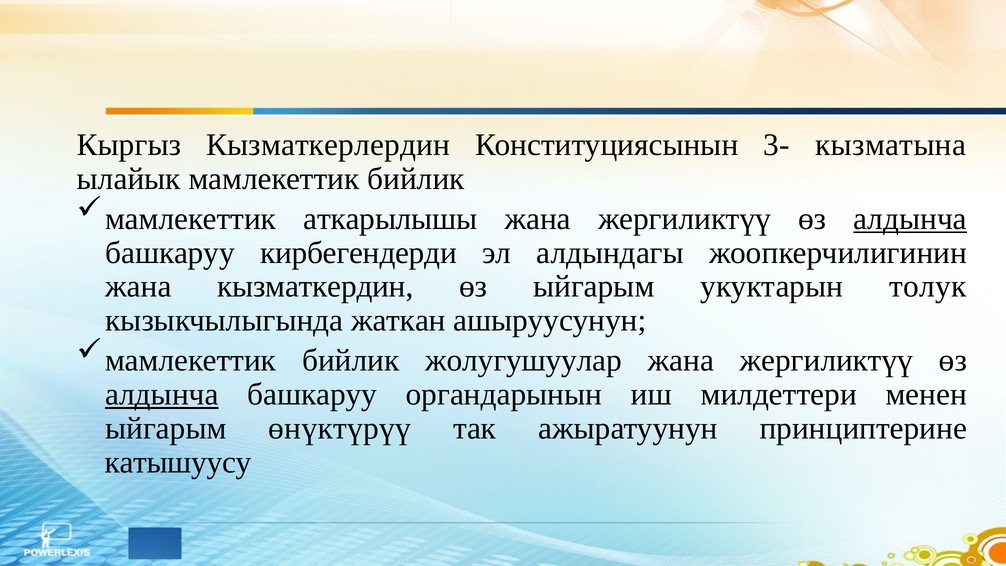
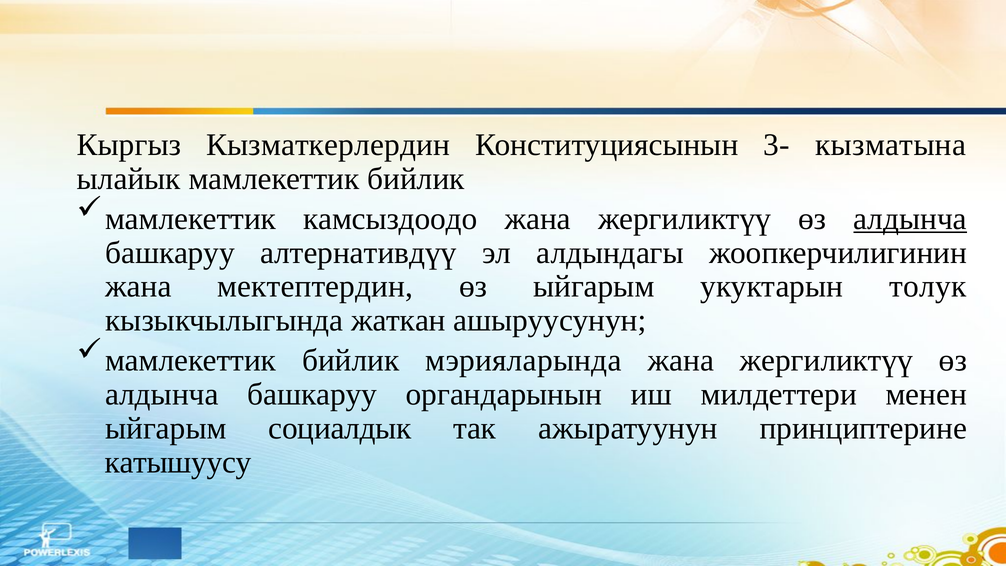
аткарылышы: аткарылышы -> камсыздоодо (390, 219)
кирбегендерди: кирбегендерди -> алтернативдүү (358, 253)
кызматкердин: кызматкердин -> мектептердин (315, 287)
жолугушуулар: жолугушуулар -> мэрияларында (523, 360)
алдынча underline: present -> none (162, 394)
өнүктүрүү: өнүктүрүү -> социалдык (340, 428)
